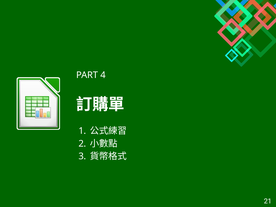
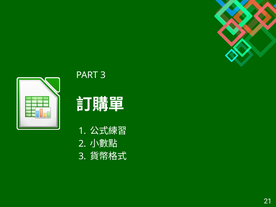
PART 4: 4 -> 3 (103, 75)
